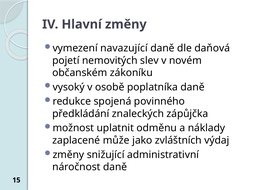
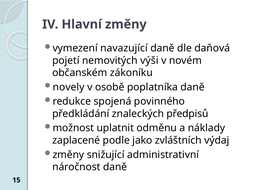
slev: slev -> výši (149, 60)
vysoký: vysoký -> novely (69, 87)
zápůjčka: zápůjčka -> předpisů (187, 114)
může: může -> podle (116, 140)
